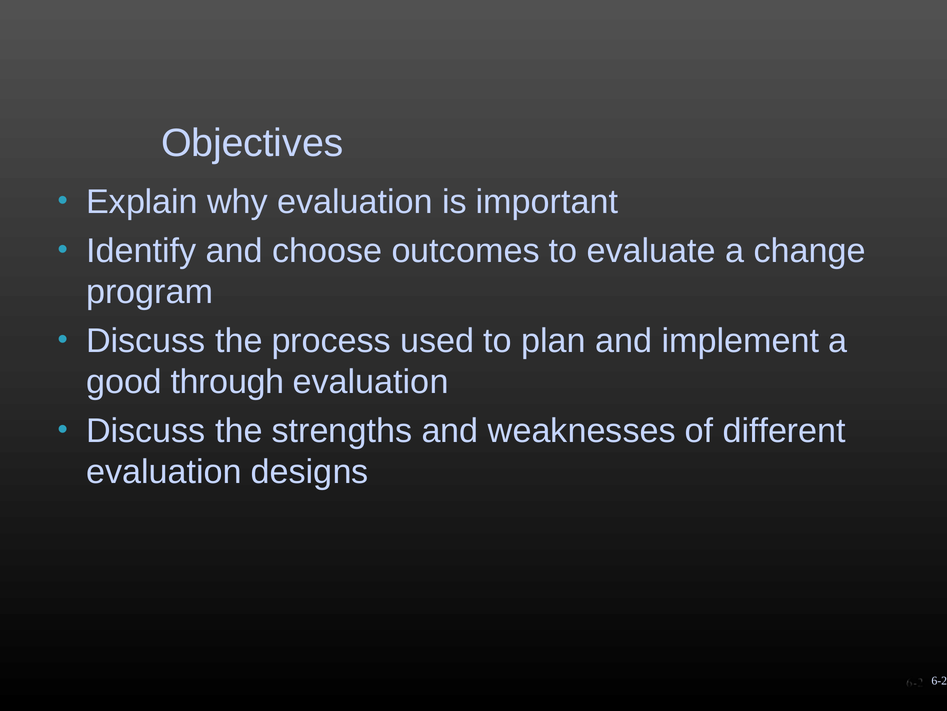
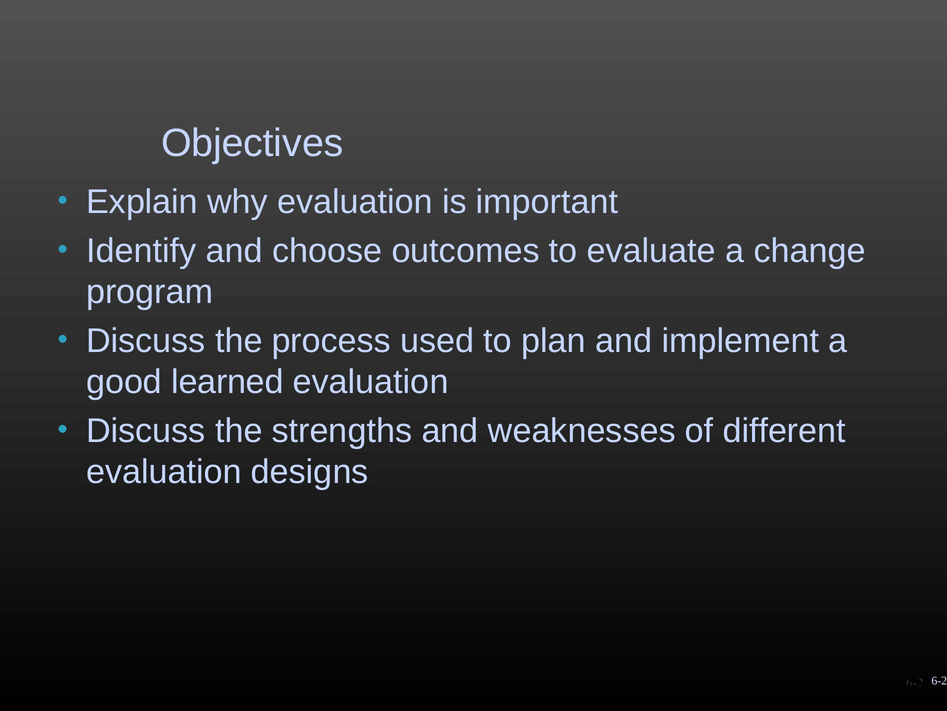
through: through -> learned (227, 382)
